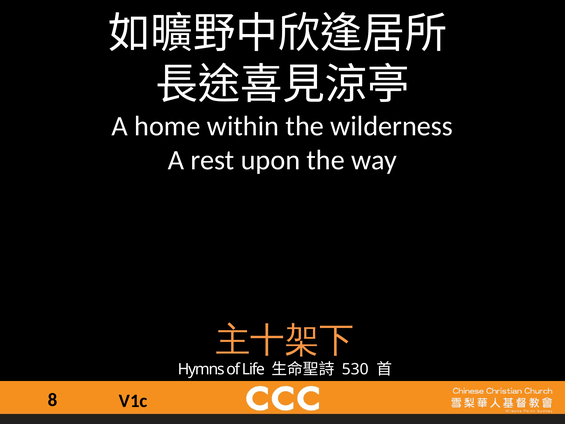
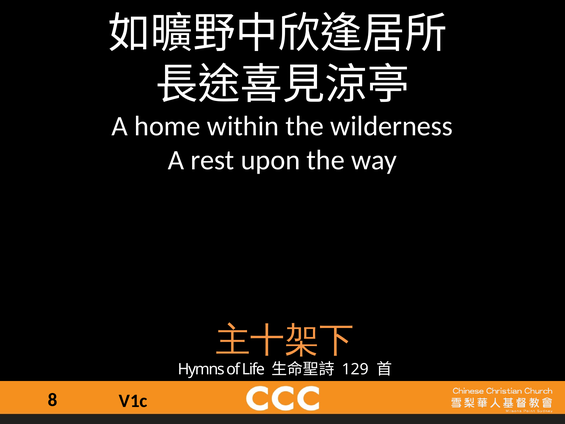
530: 530 -> 129 (355, 369)
